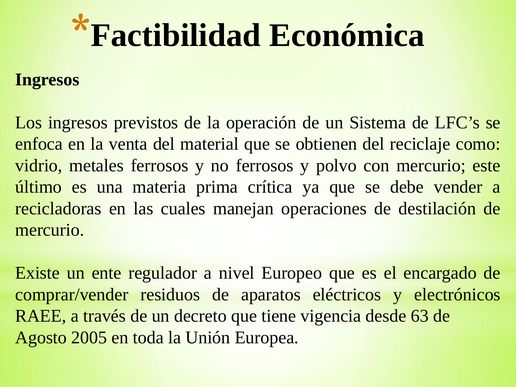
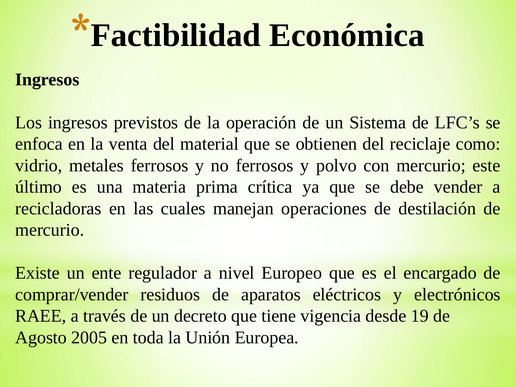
63: 63 -> 19 (420, 316)
